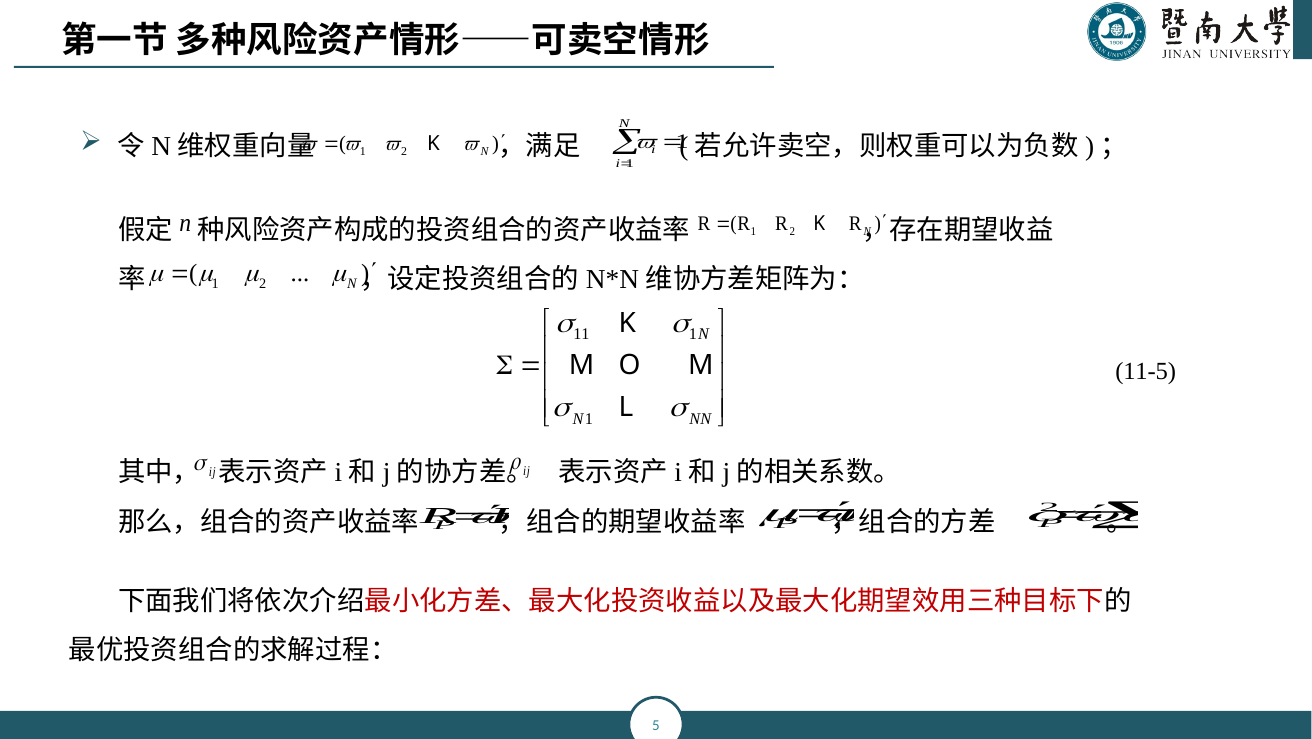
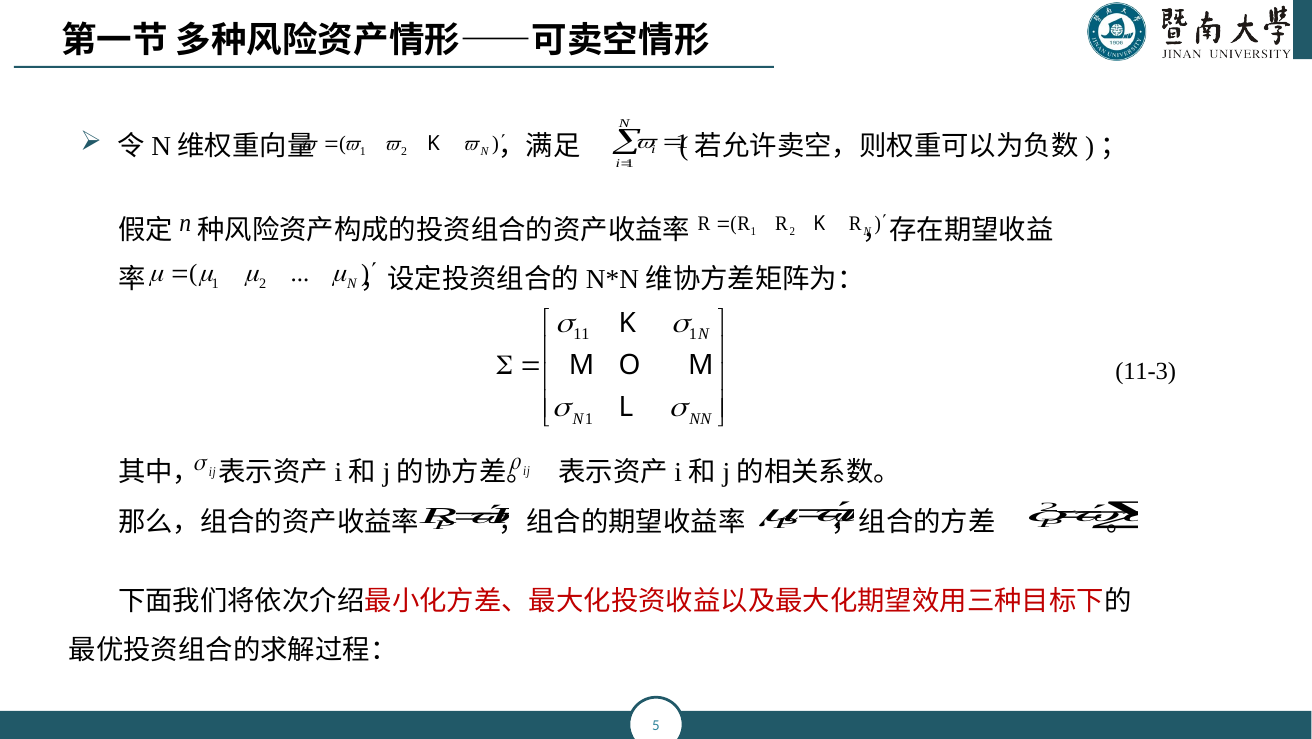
11-5: 11-5 -> 11-3 (1146, 371)
